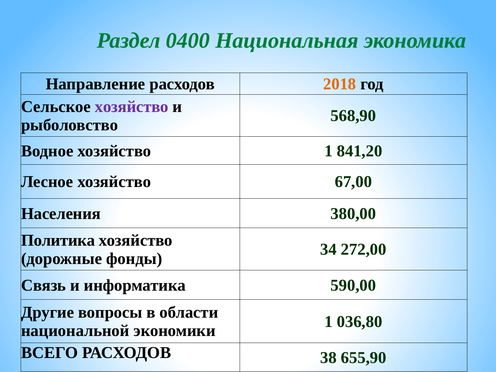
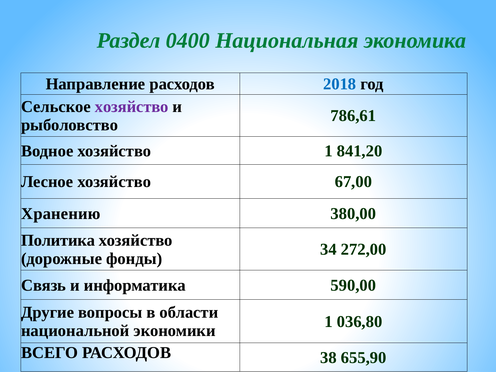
2018 colour: orange -> blue (340, 84)
568,90: 568,90 -> 786,61 (353, 116)
Населения: Населения -> Хранению (61, 214)
